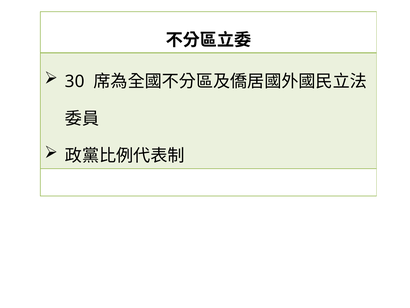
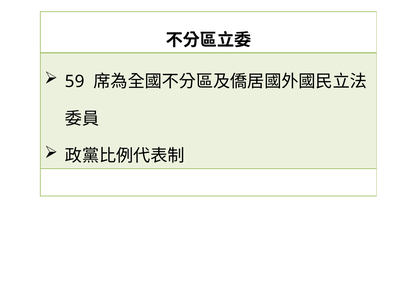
30: 30 -> 59 (75, 81)
